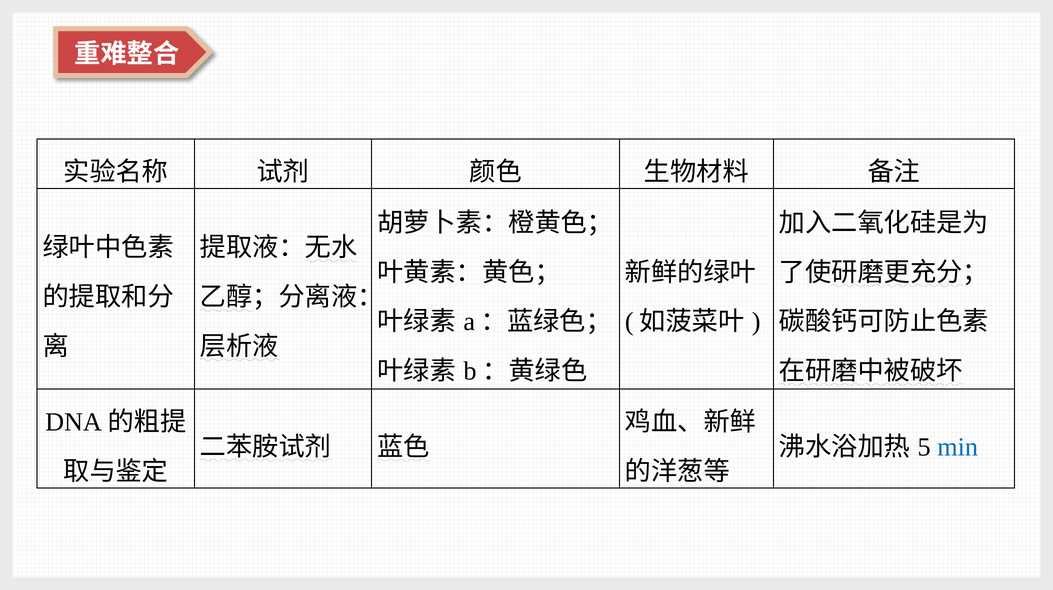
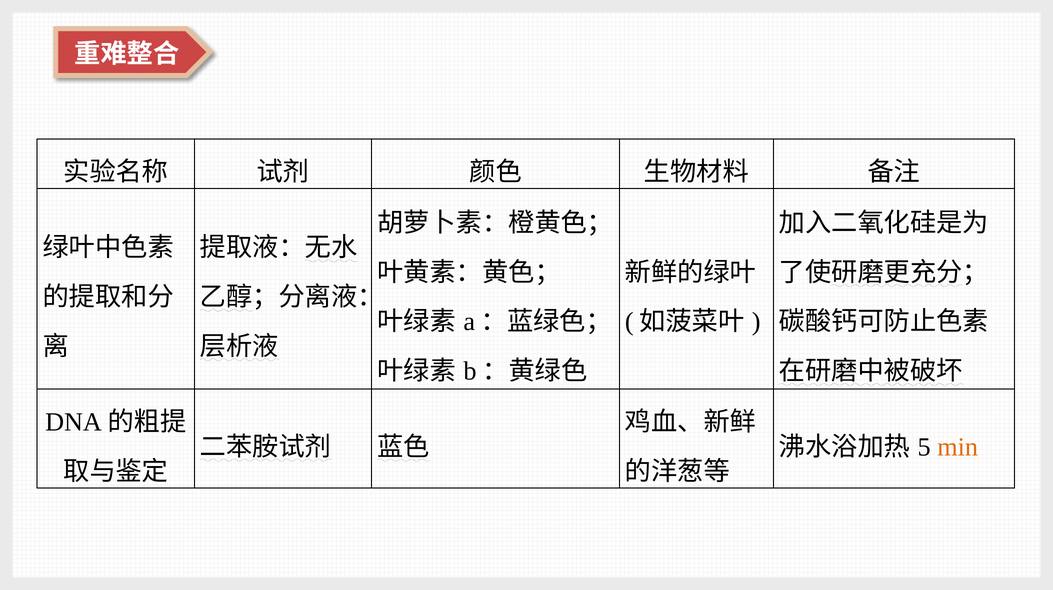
min colour: blue -> orange (958, 447)
